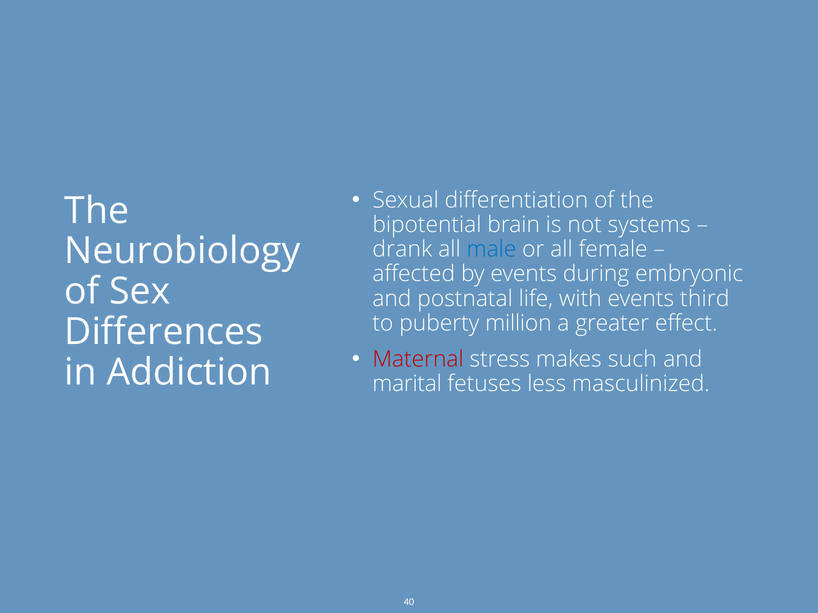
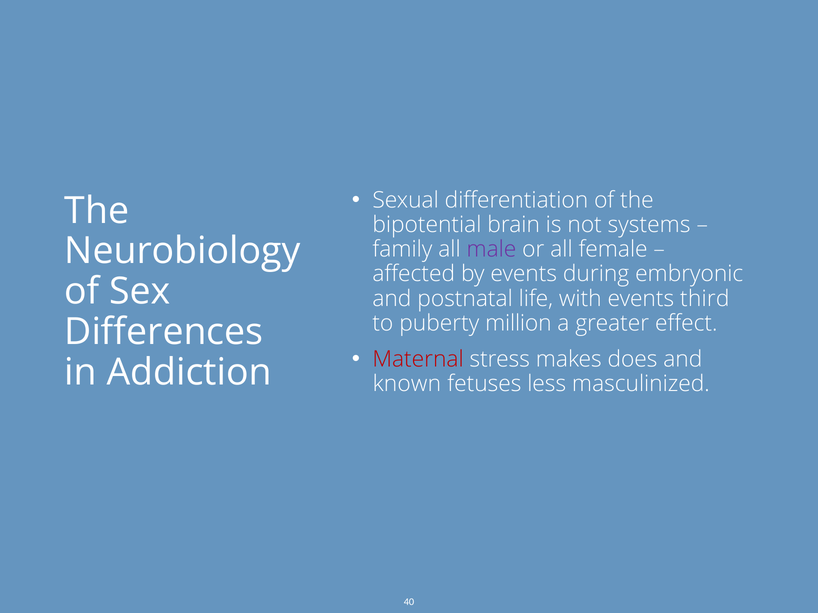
drank: drank -> family (402, 250)
male colour: blue -> purple (491, 250)
such: such -> does (632, 359)
marital: marital -> known (407, 384)
